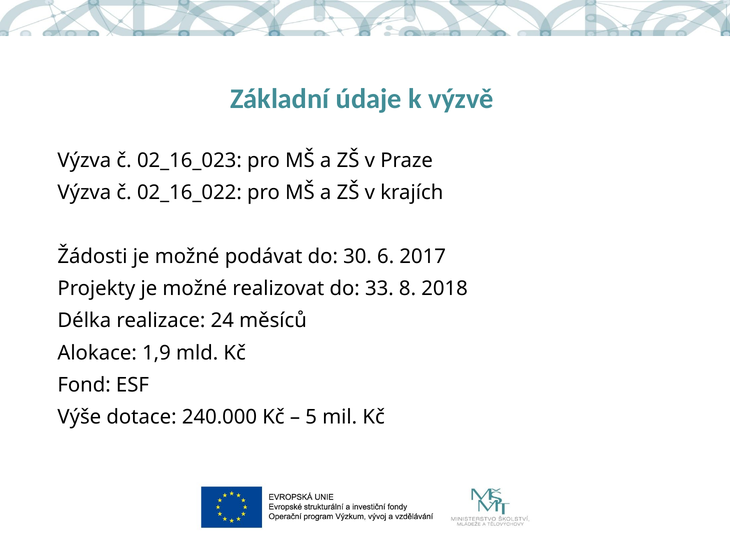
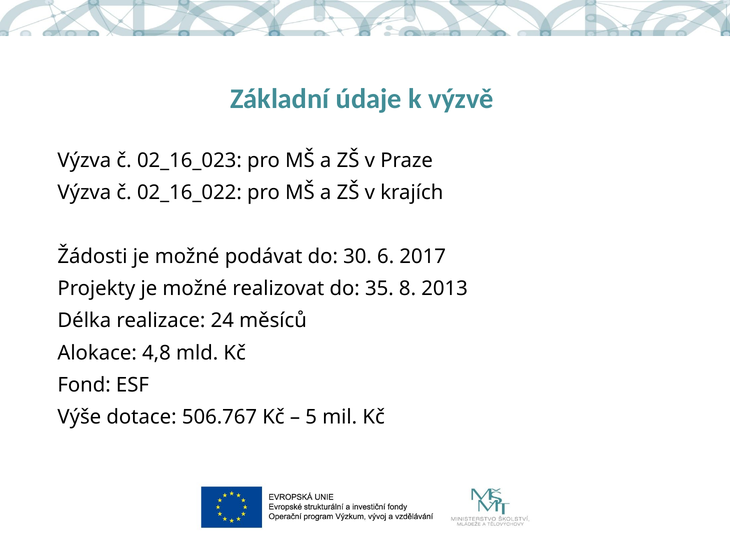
33: 33 -> 35 (379, 288)
2018: 2018 -> 2013 (445, 288)
1,9: 1,9 -> 4,8 (156, 352)
240.000: 240.000 -> 506.767 (219, 417)
